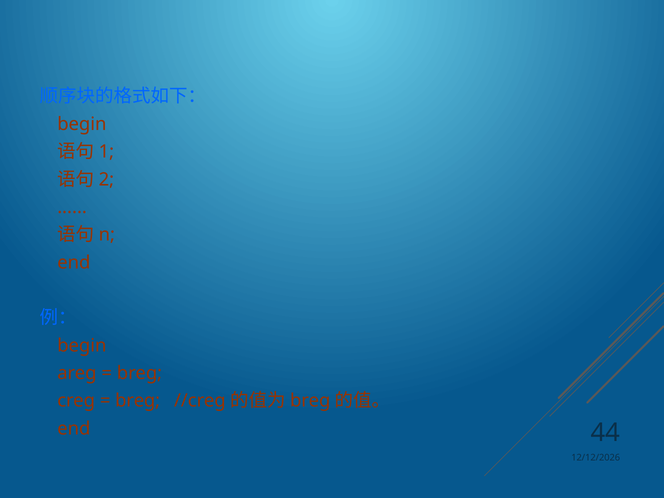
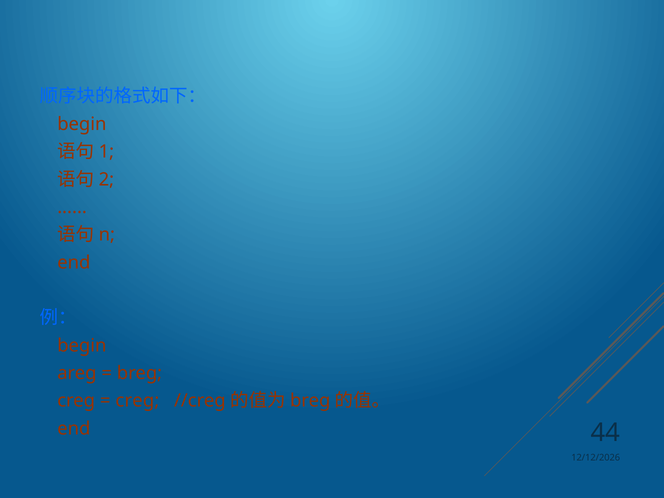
breg: breg -> creg (137, 401)
